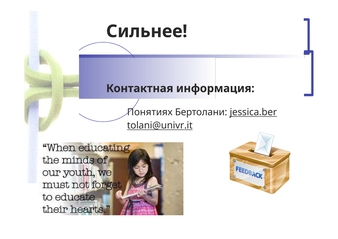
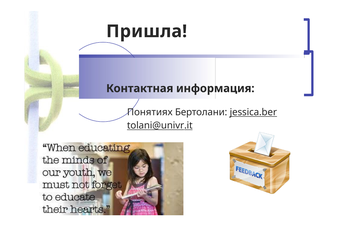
Сильнее: Сильнее -> Пришла (147, 31)
